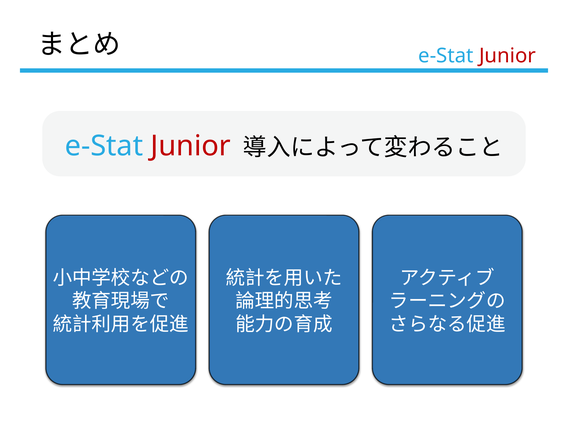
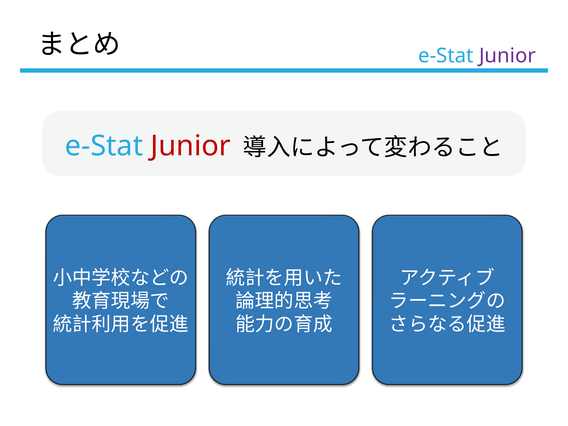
Junior colour: red -> purple (507, 56)
